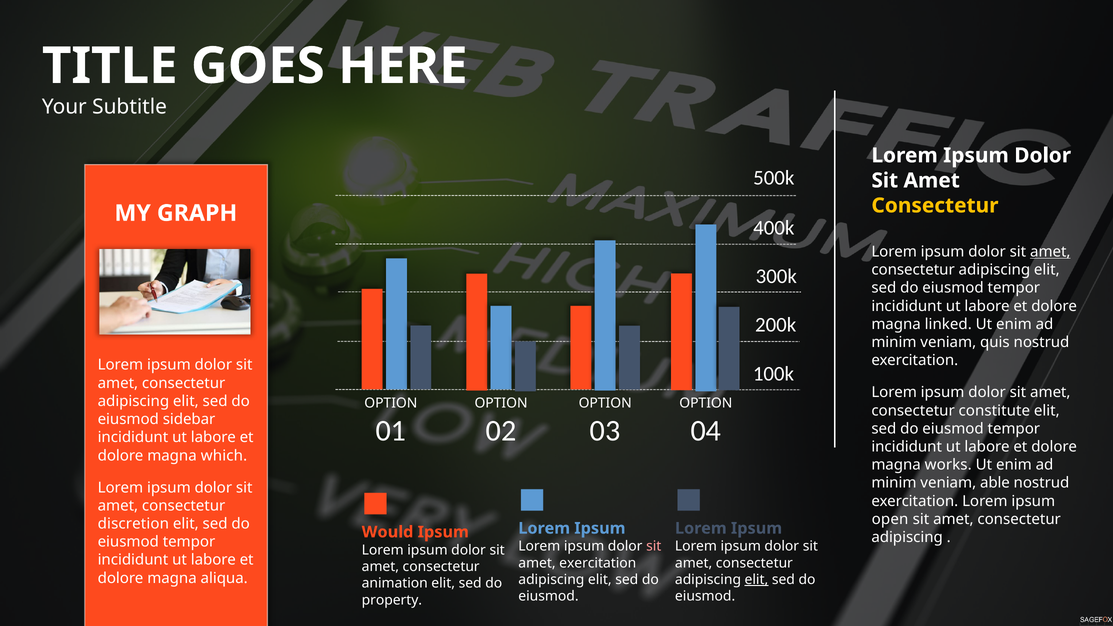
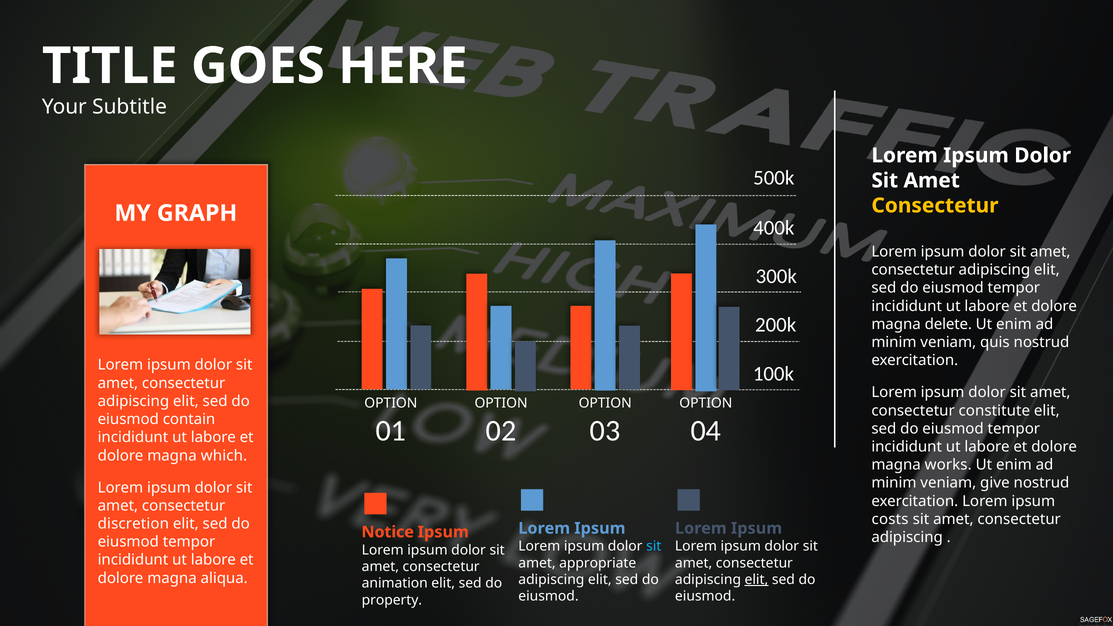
amet underline: present -> none (1050, 252)
linked: linked -> delete (948, 324)
sidebar: sidebar -> contain (189, 419)
able: able -> give (995, 483)
open: open -> costs (890, 519)
Would: Would -> Notice (388, 532)
sit colour: pink -> light blue (654, 546)
amet exercitation: exercitation -> appropriate (598, 563)
